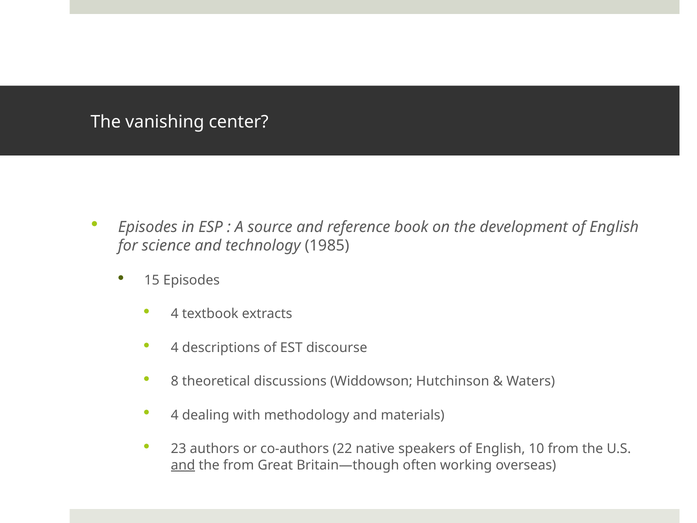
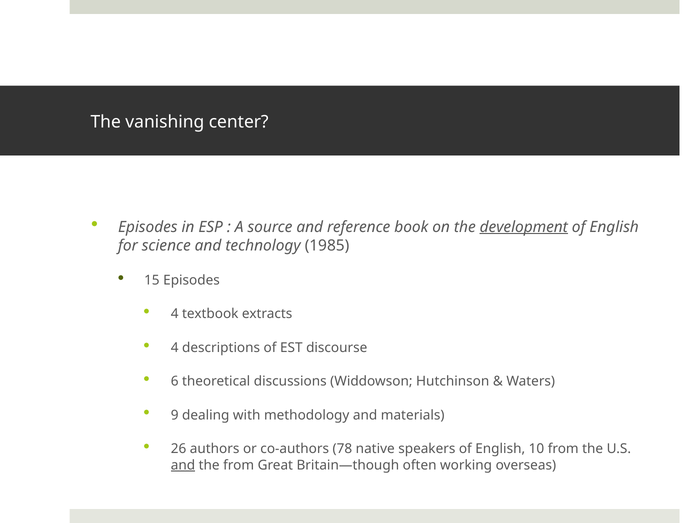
development underline: none -> present (524, 227)
8: 8 -> 6 (175, 381)
4: 4 -> 9 (175, 415)
23: 23 -> 26 (179, 449)
22: 22 -> 78 (342, 449)
